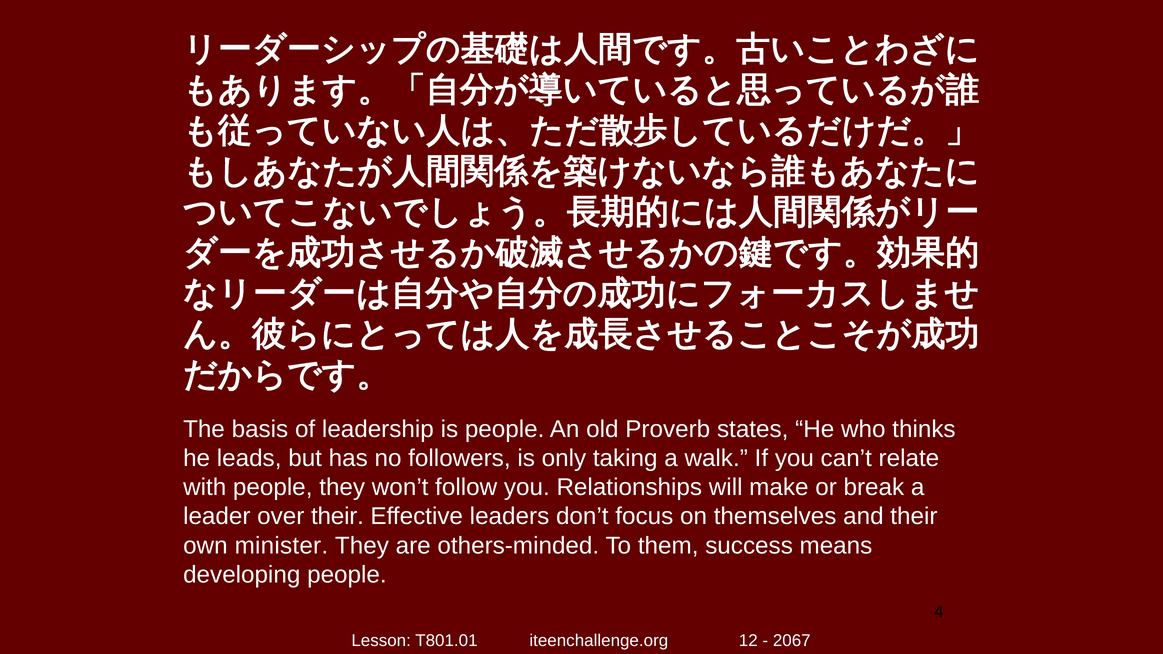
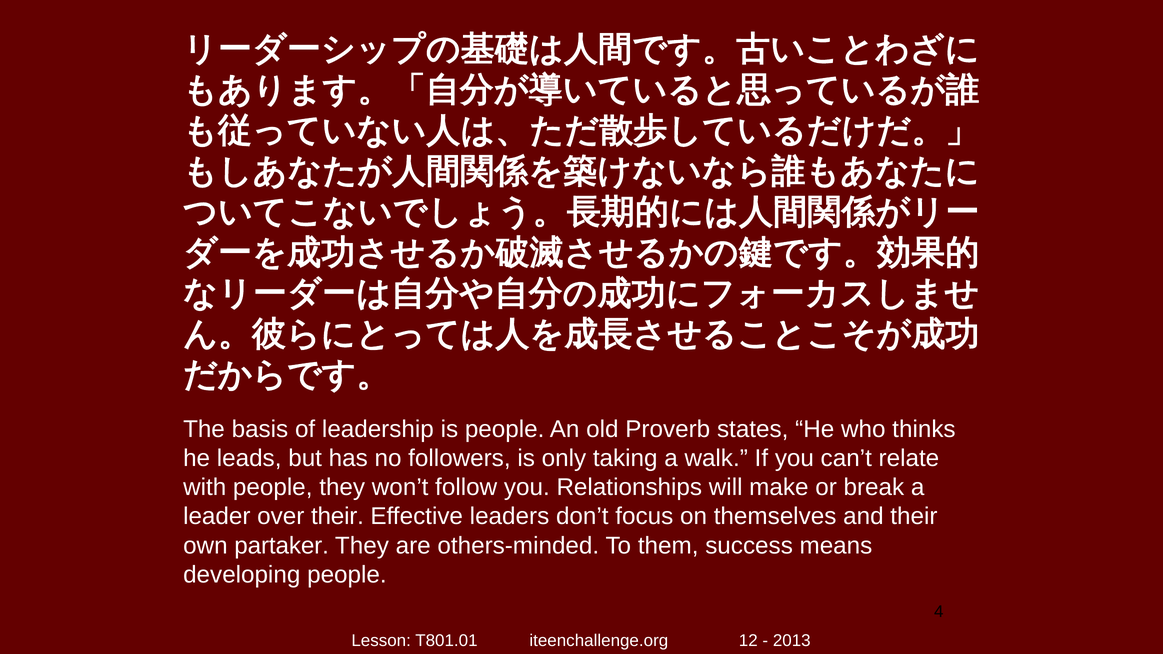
minister: minister -> partaker (282, 546)
2067: 2067 -> 2013 (792, 641)
